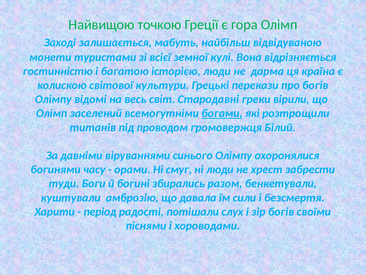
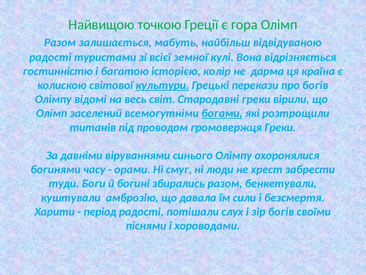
Заході: Заході -> Разом (60, 43)
монети: монети -> радості (50, 57)
історією люди: люди -> колір (217, 71)
культури underline: none -> present (162, 85)
громовержця Білий: Білий -> Греки (280, 127)
